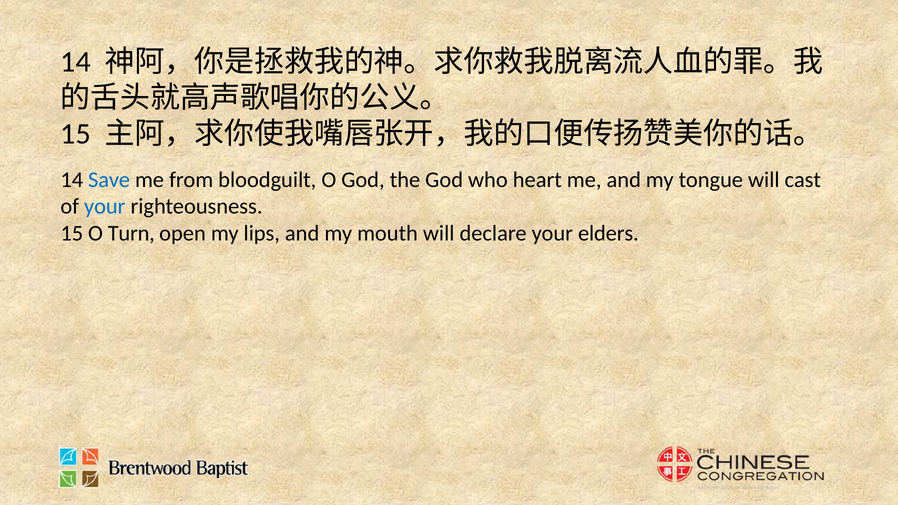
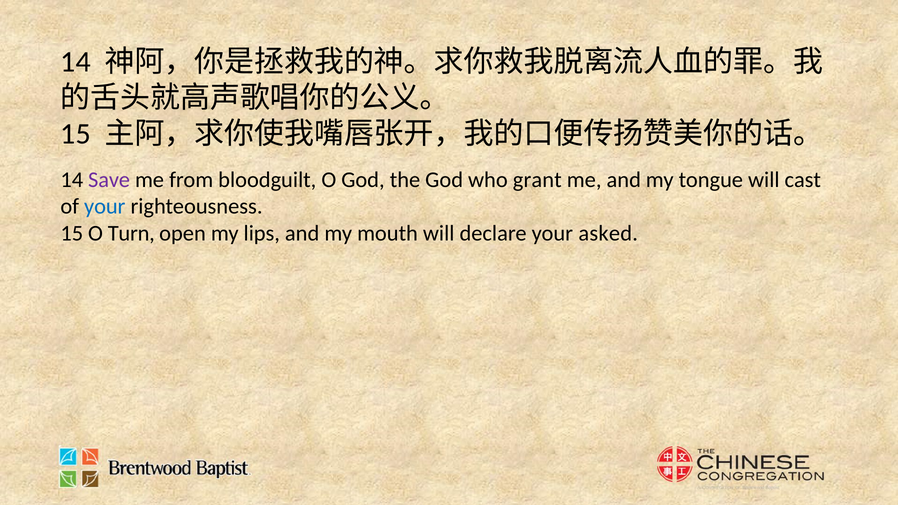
Save colour: blue -> purple (109, 180)
heart: heart -> grant (537, 180)
elders: elders -> asked (608, 234)
